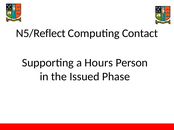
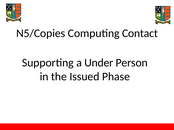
N5/Reflect: N5/Reflect -> N5/Copies (41, 33)
Hours: Hours -> Under (99, 63)
